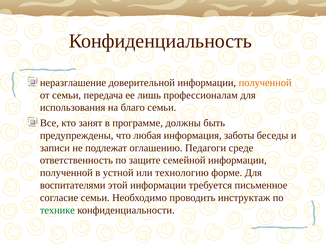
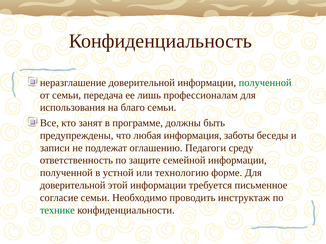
полученной colour: orange -> green (265, 83)
среде: среде -> среду (241, 148)
воспитателями: воспитателями -> доверительной (73, 186)
